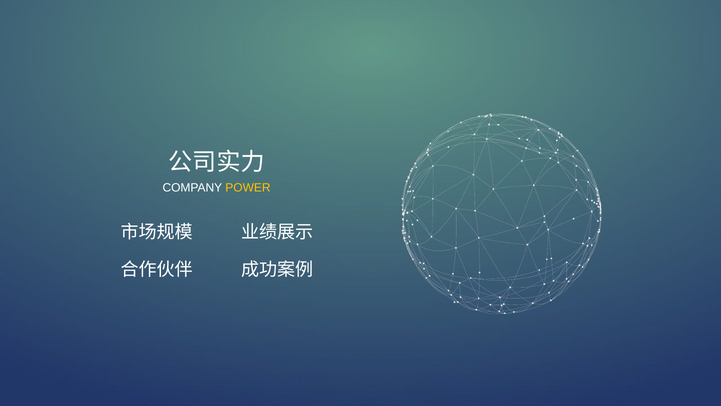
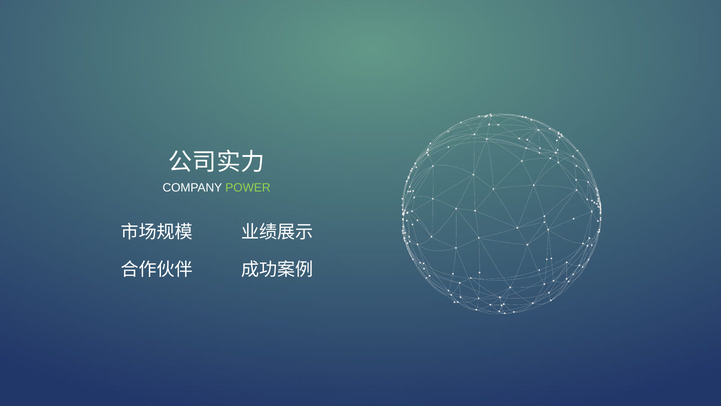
POWER colour: yellow -> light green (248, 188)
